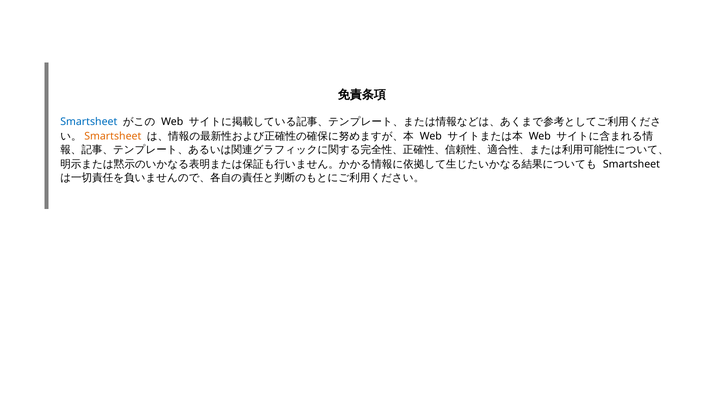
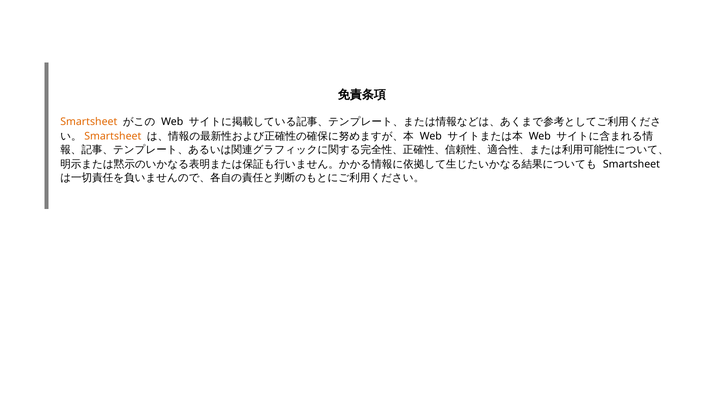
Smartsheet colour: blue -> orange (89, 122)
